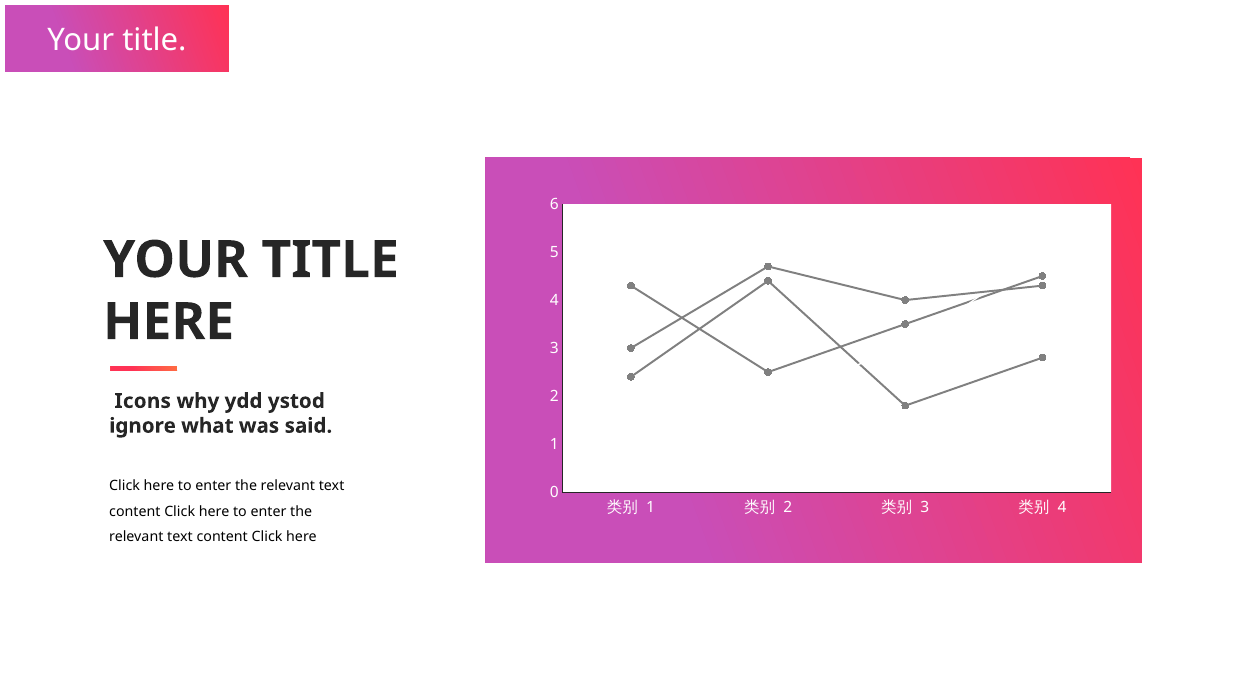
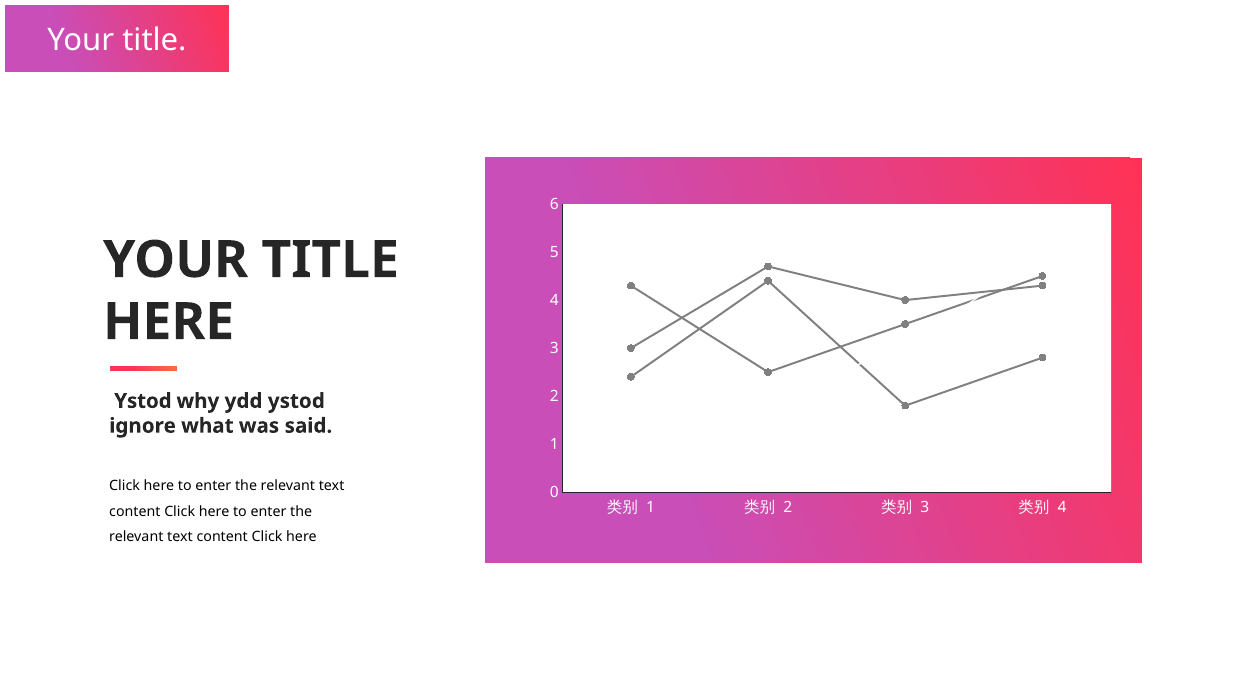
Icons: Icons -> Ystod (143, 401)
